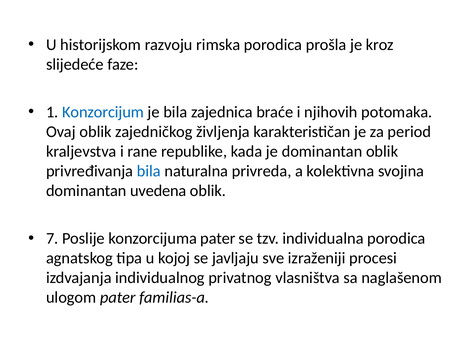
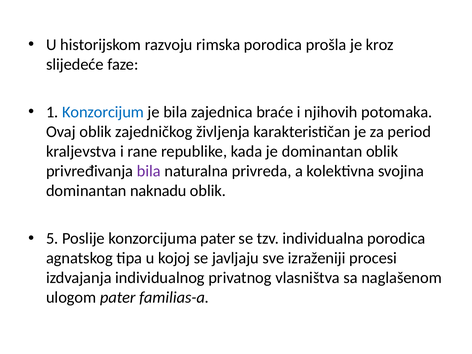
bila colour: blue -> purple (149, 171)
uvedena: uvedena -> naknadu (158, 191)
7: 7 -> 5 (52, 239)
